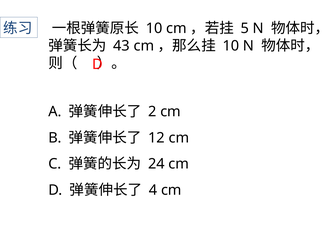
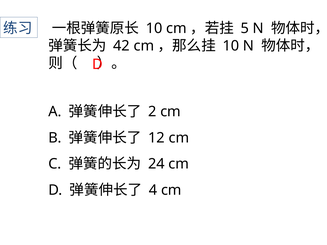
43: 43 -> 42 (121, 46)
